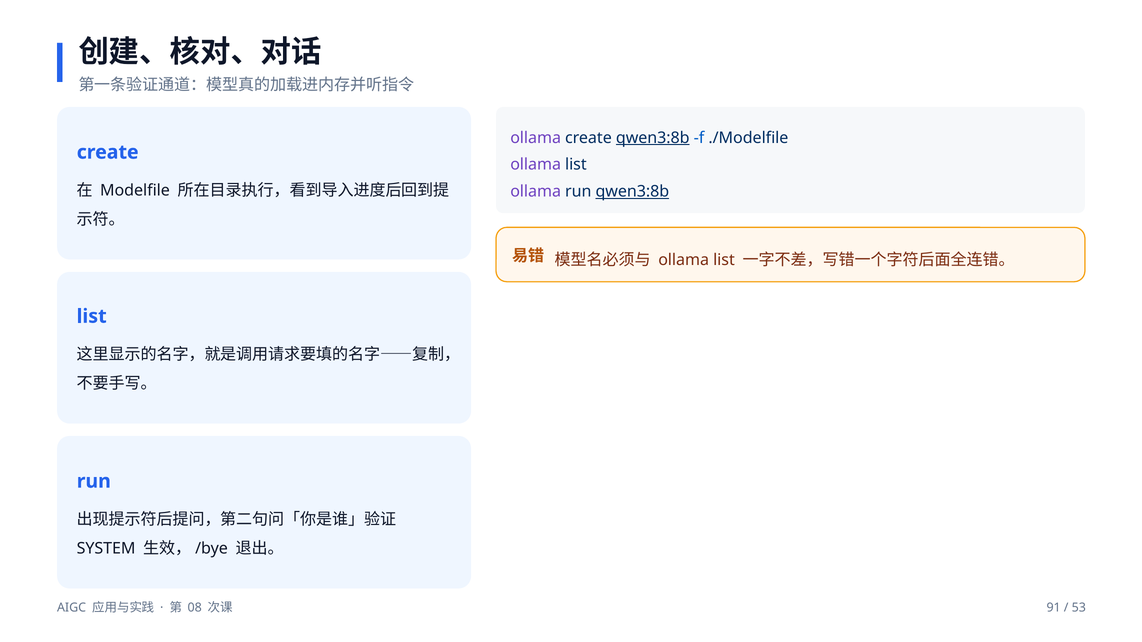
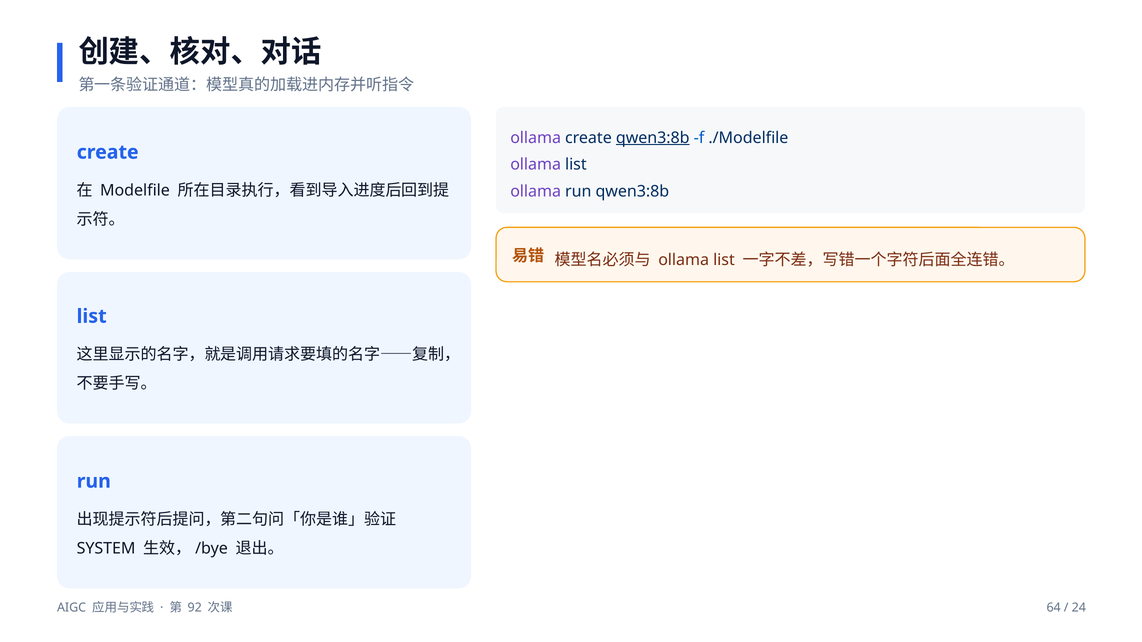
qwen3:8b underline: present -> none (632, 192)
08: 08 -> 92 (195, 608)
91: 91 -> 64 (1054, 608)
53: 53 -> 24 (1079, 608)
